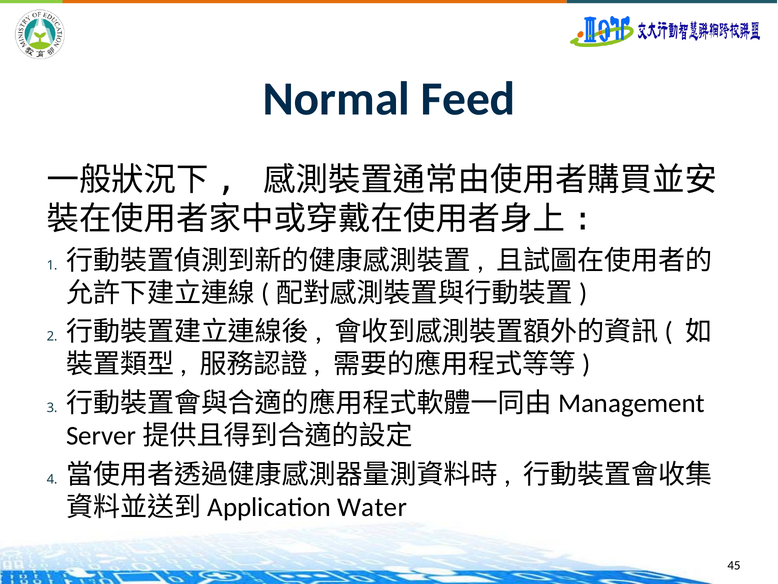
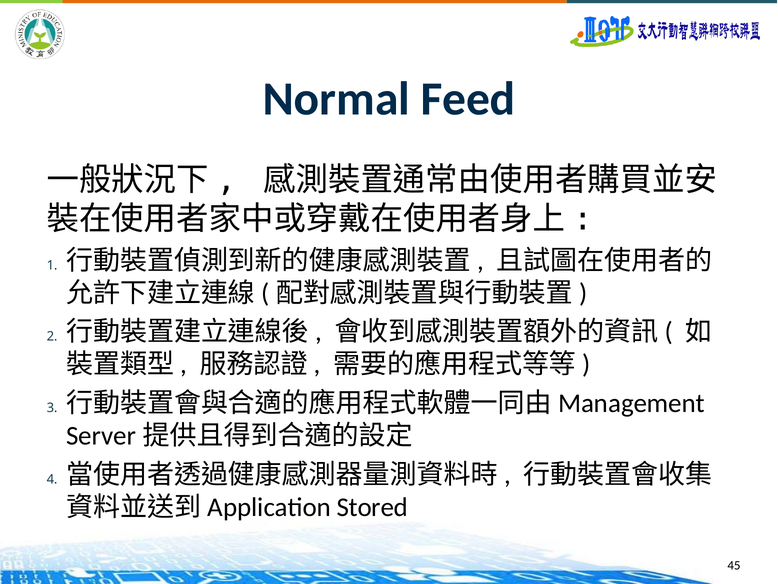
Water: Water -> Stored (372, 507)
